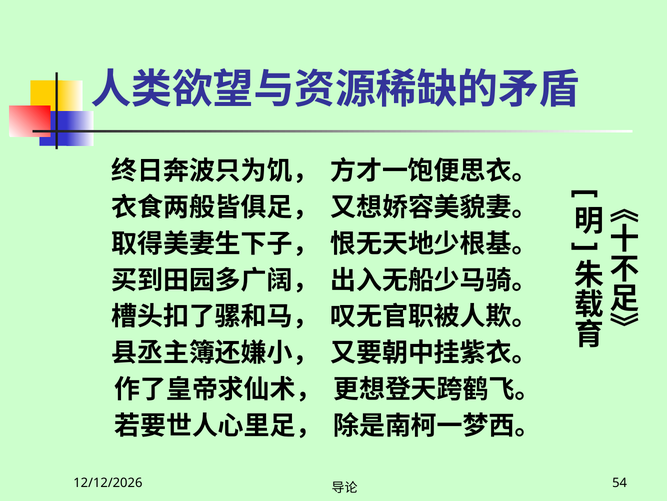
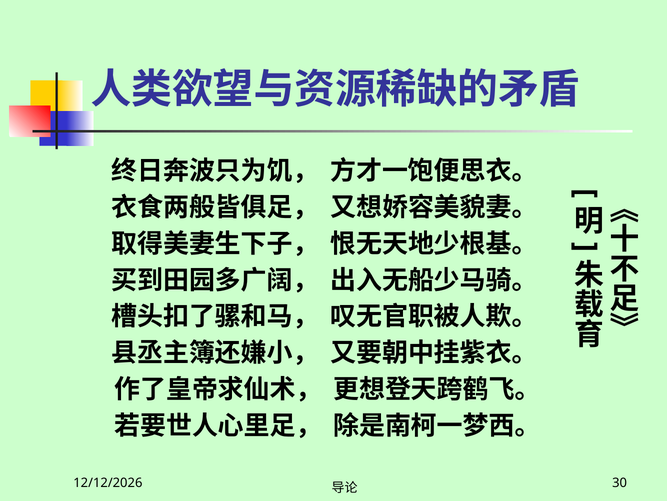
54: 54 -> 30 (620, 482)
